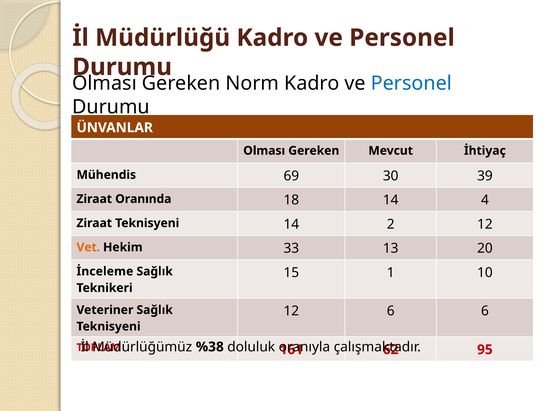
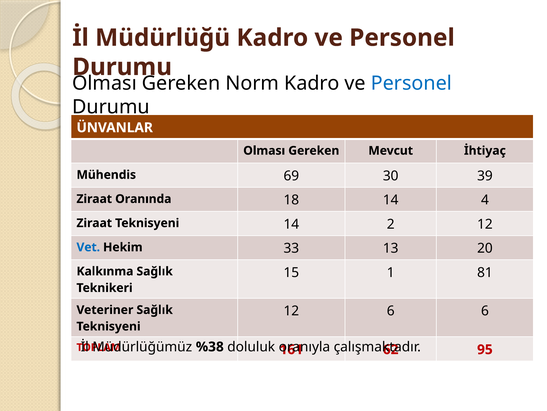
Vet colour: orange -> blue (88, 247)
10: 10 -> 81 (485, 272)
İnceleme: İnceleme -> Kalkınma (105, 271)
